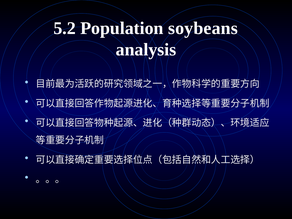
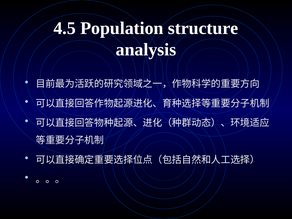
5.2: 5.2 -> 4.5 (65, 28)
soybeans: soybeans -> structure (203, 28)
